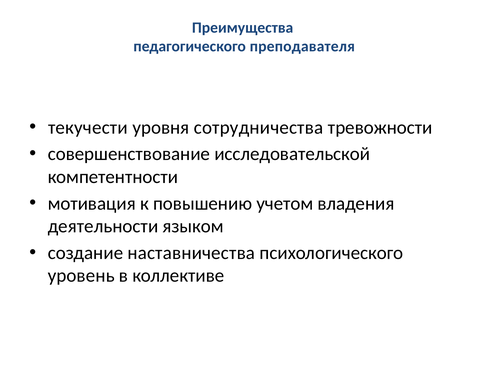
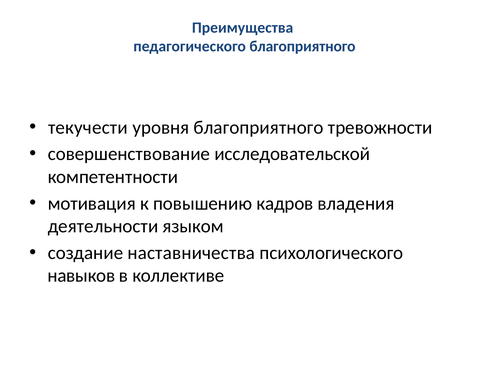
педагогического преподавателя: преподавателя -> благоприятного (302, 46)
уровня сотрудничества: сотрудничества -> благоприятного (259, 127)
учетом: учетом -> кадров (285, 203)
уровень: уровень -> навыков (81, 275)
